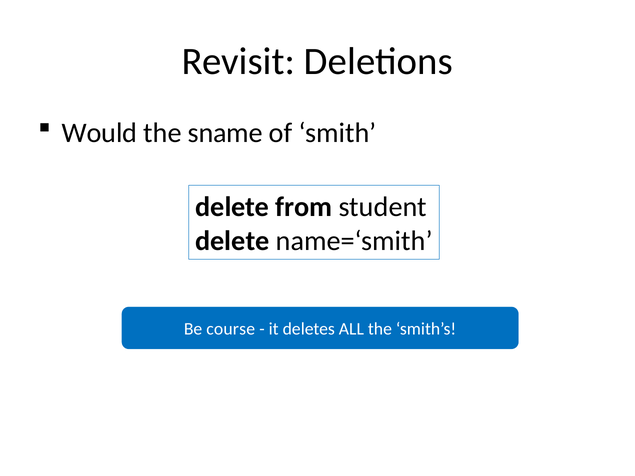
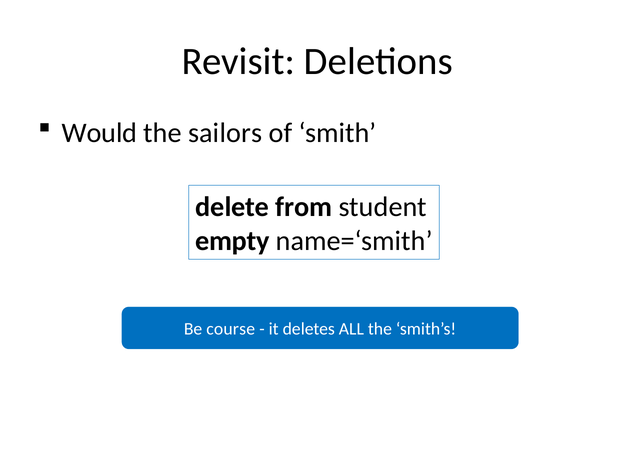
sname: sname -> sailors (225, 133)
delete: delete -> empty (232, 241)
